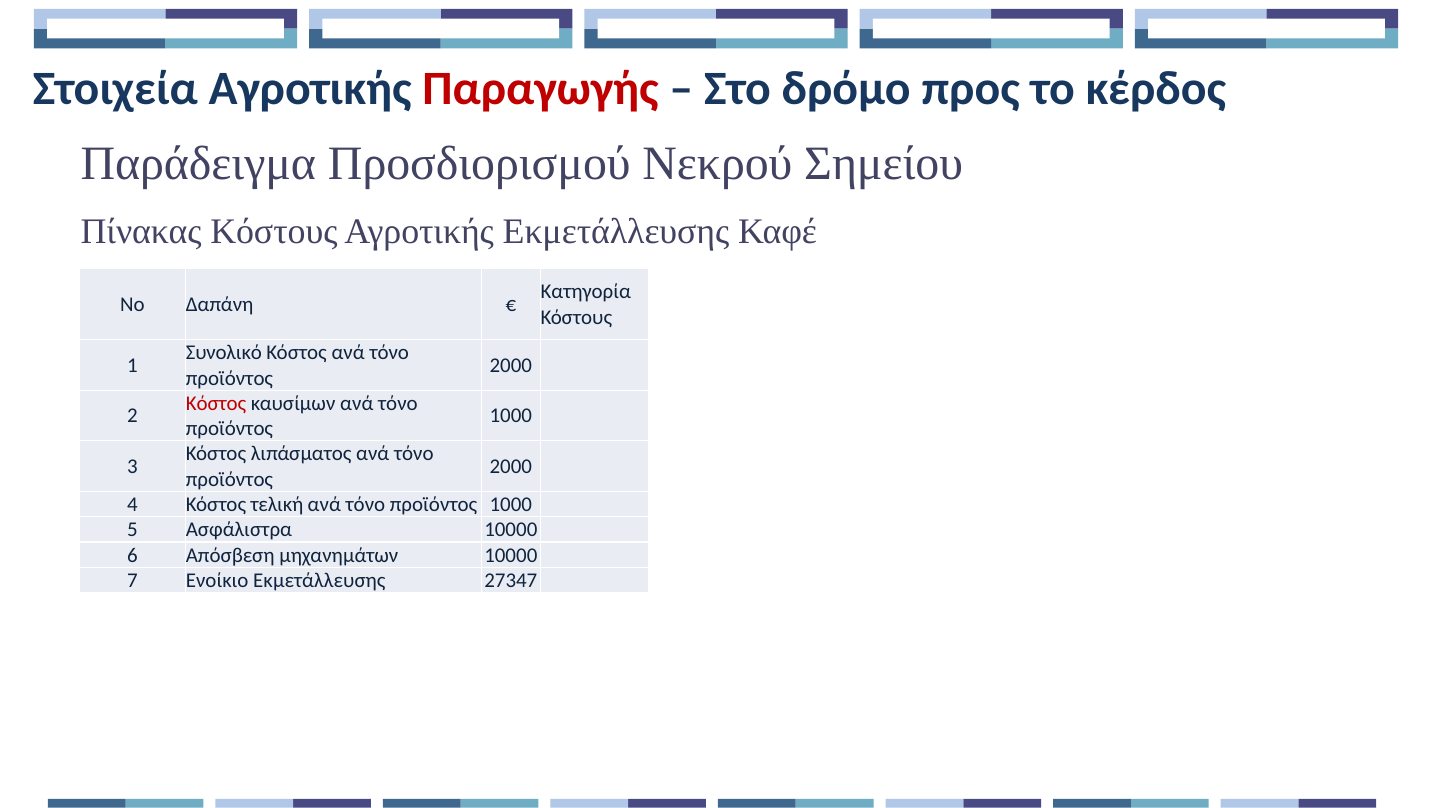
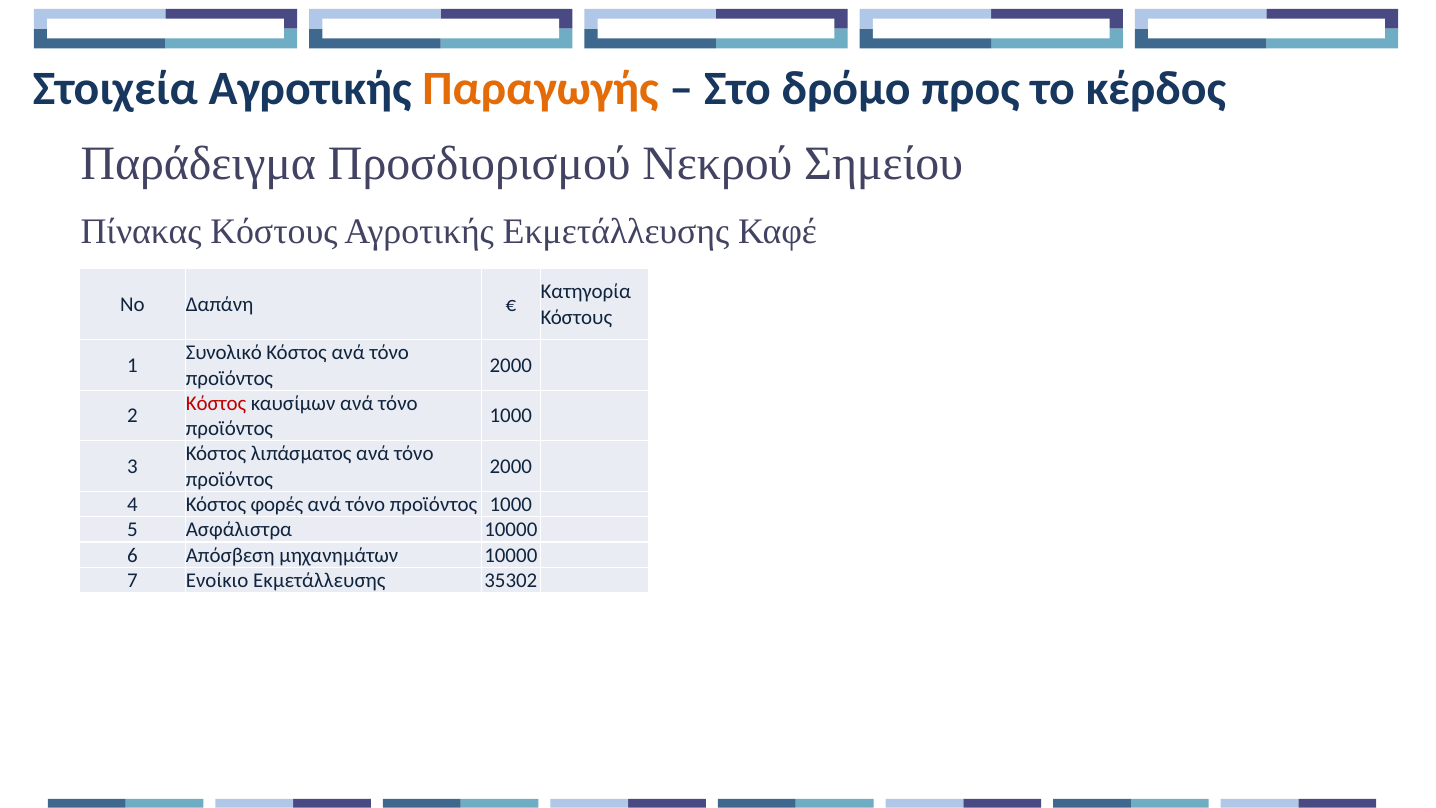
Παραγωγής colour: red -> orange (541, 88)
τελική: τελική -> φορές (277, 504)
27347: 27347 -> 35302 (511, 580)
